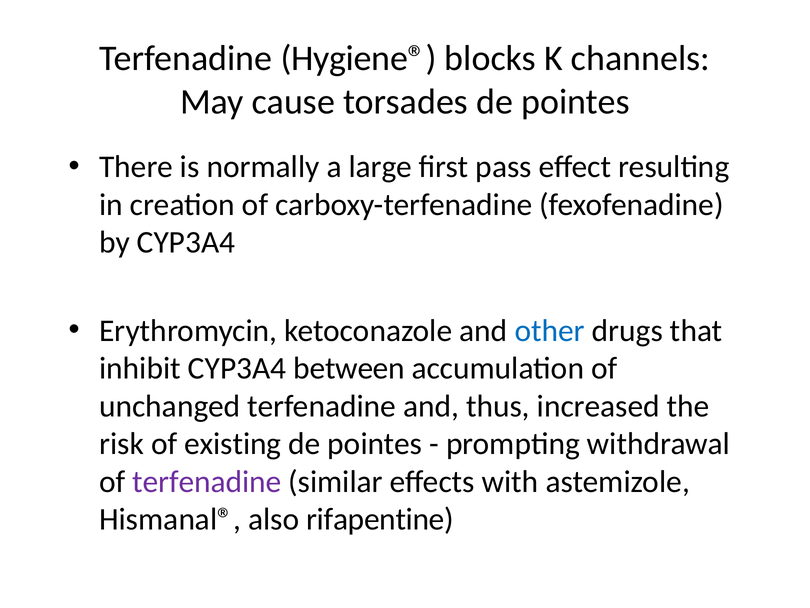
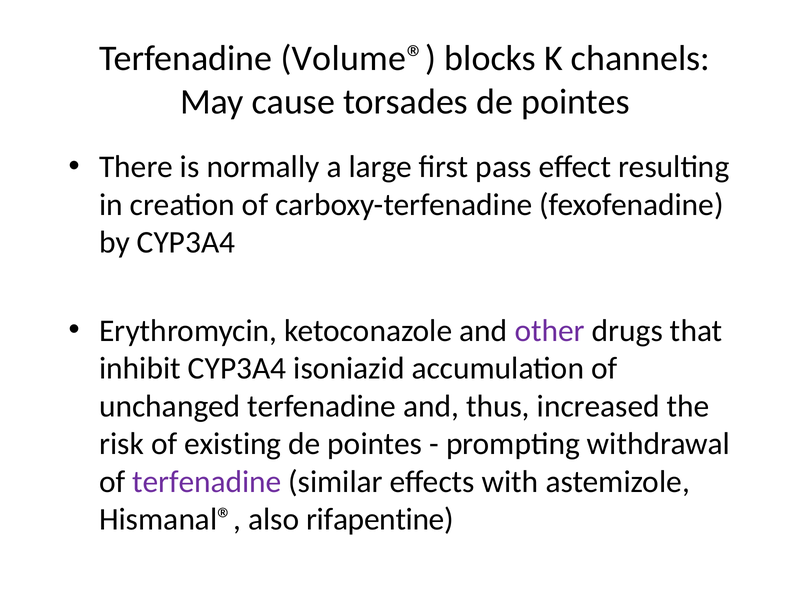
Hygiene®: Hygiene® -> Volume® (358, 59)
other colour: blue -> purple (550, 330)
between: between -> isoniazid (349, 368)
